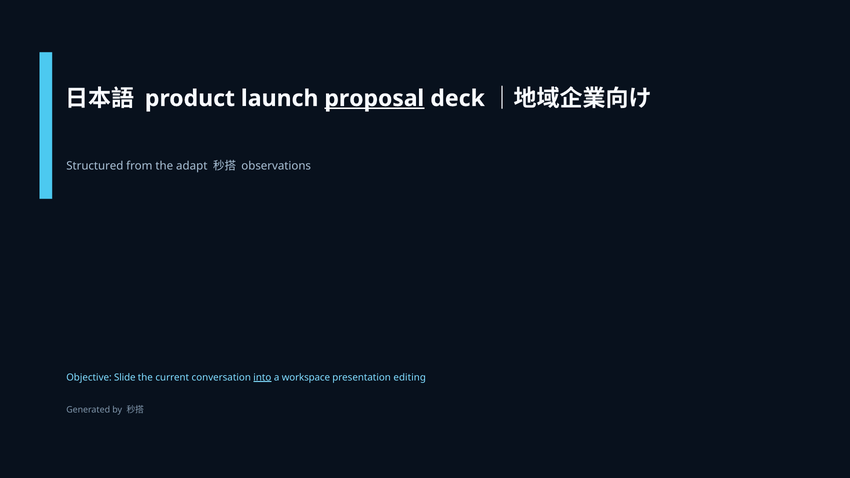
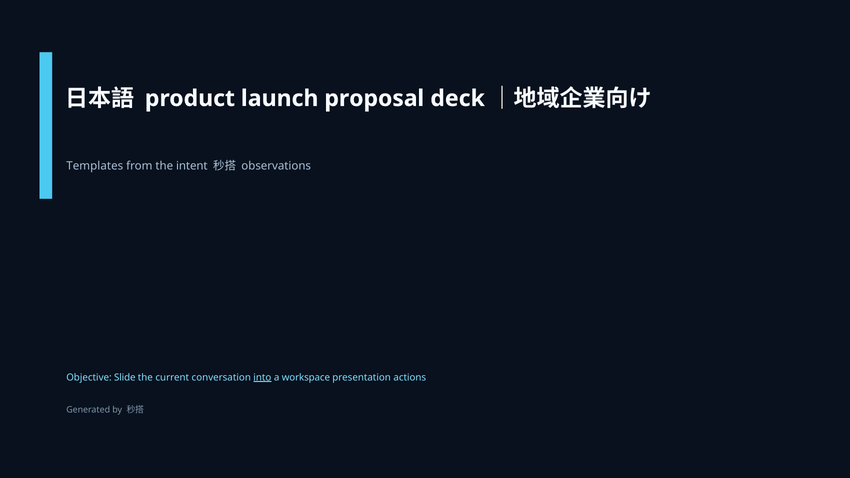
proposal underline: present -> none (374, 98)
Structured: Structured -> Templates (95, 166)
adapt: adapt -> intent (192, 166)
editing: editing -> actions (410, 377)
